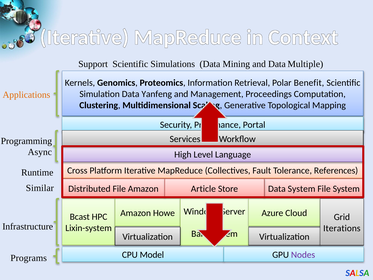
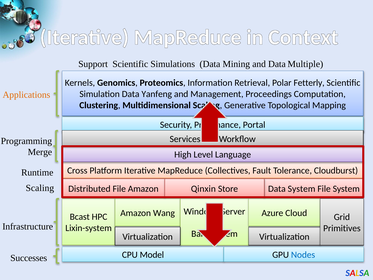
Benefit: Benefit -> Fetterly (309, 83)
Async: Async -> Merge (40, 152)
References: References -> Cloudburst (336, 170)
Similar: Similar -> Scaling (40, 188)
Article: Article -> Qinxin (203, 189)
Howe: Howe -> Wang (164, 213)
Iterations: Iterations -> Primitives (342, 228)
Nodes colour: purple -> blue (303, 255)
Programs: Programs -> Successes (29, 258)
